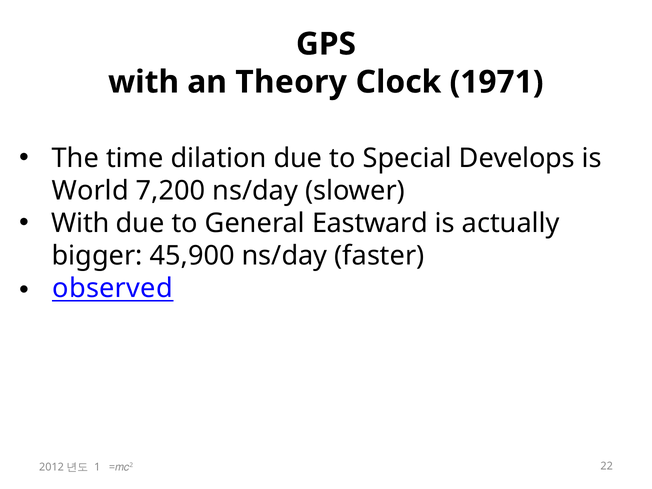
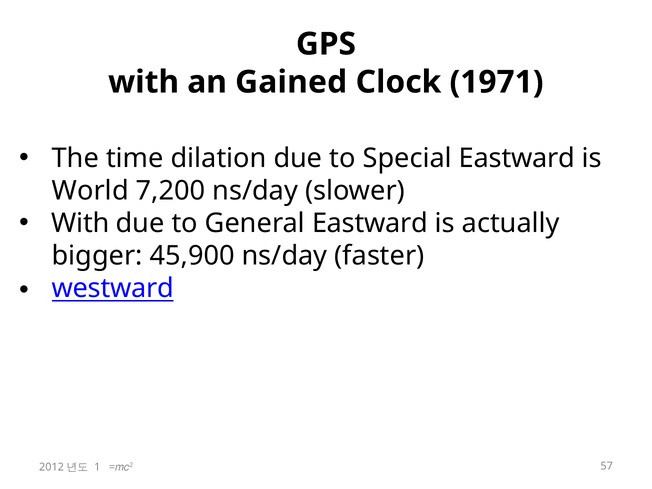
Theory: Theory -> Gained (291, 82)
Special Develops: Develops -> Eastward (517, 158)
observed: observed -> westward (113, 288)
22: 22 -> 57 (607, 466)
